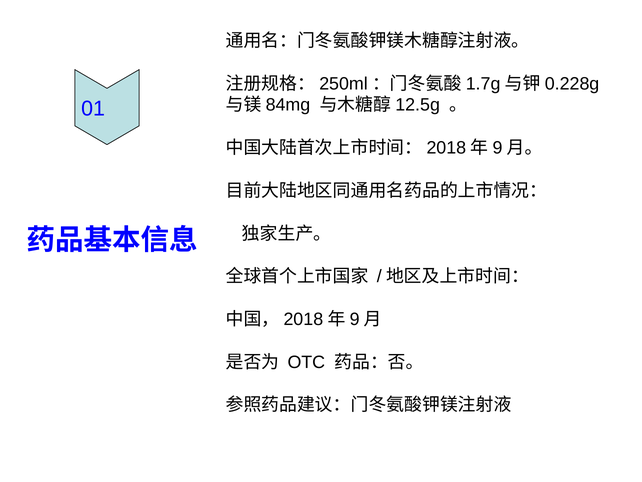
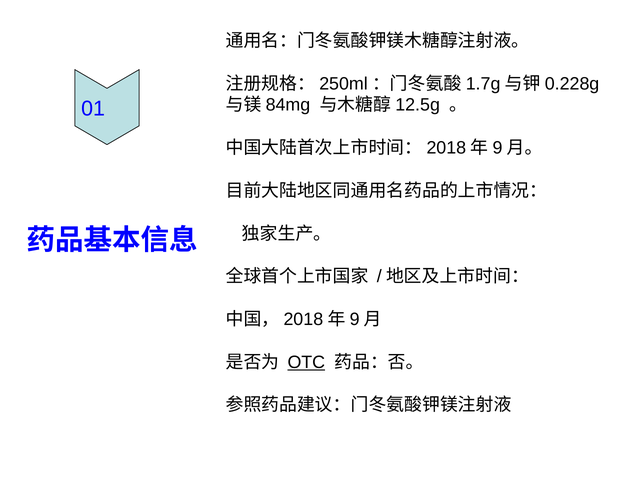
OTC underline: none -> present (306, 362)
